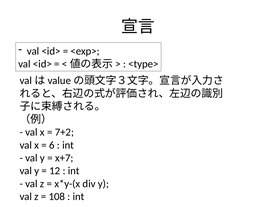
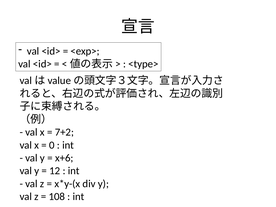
6: 6 -> 0 (52, 145)
x+7: x+7 -> x+6 (64, 158)
